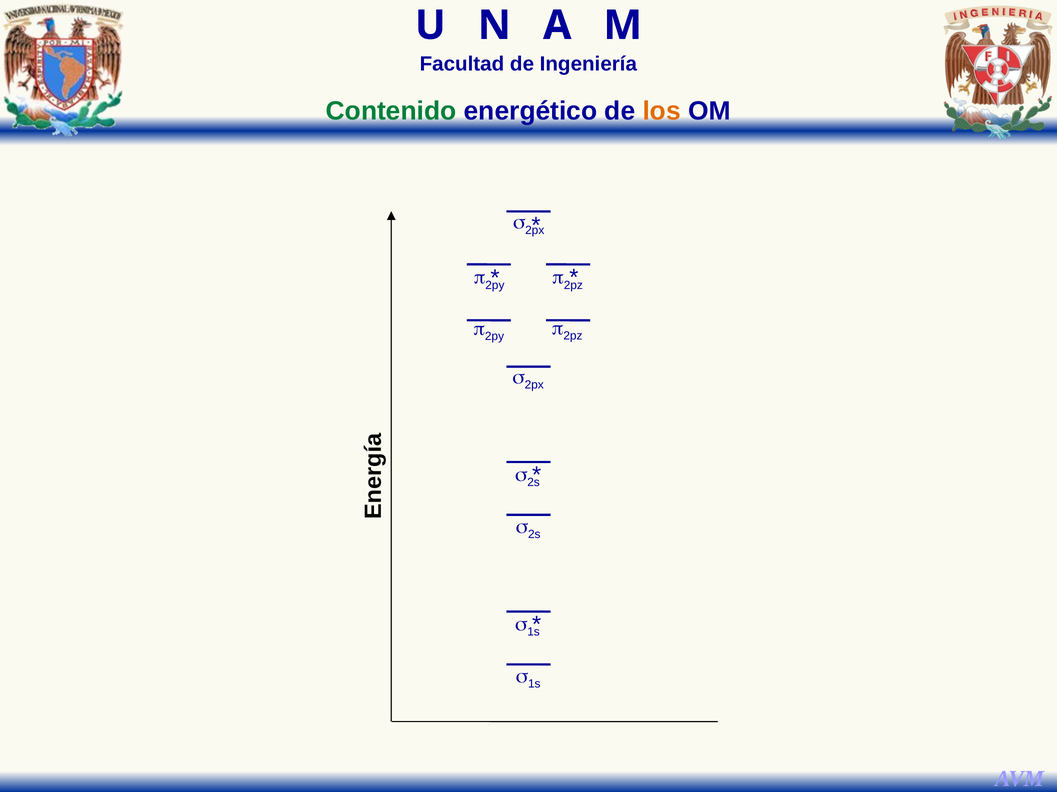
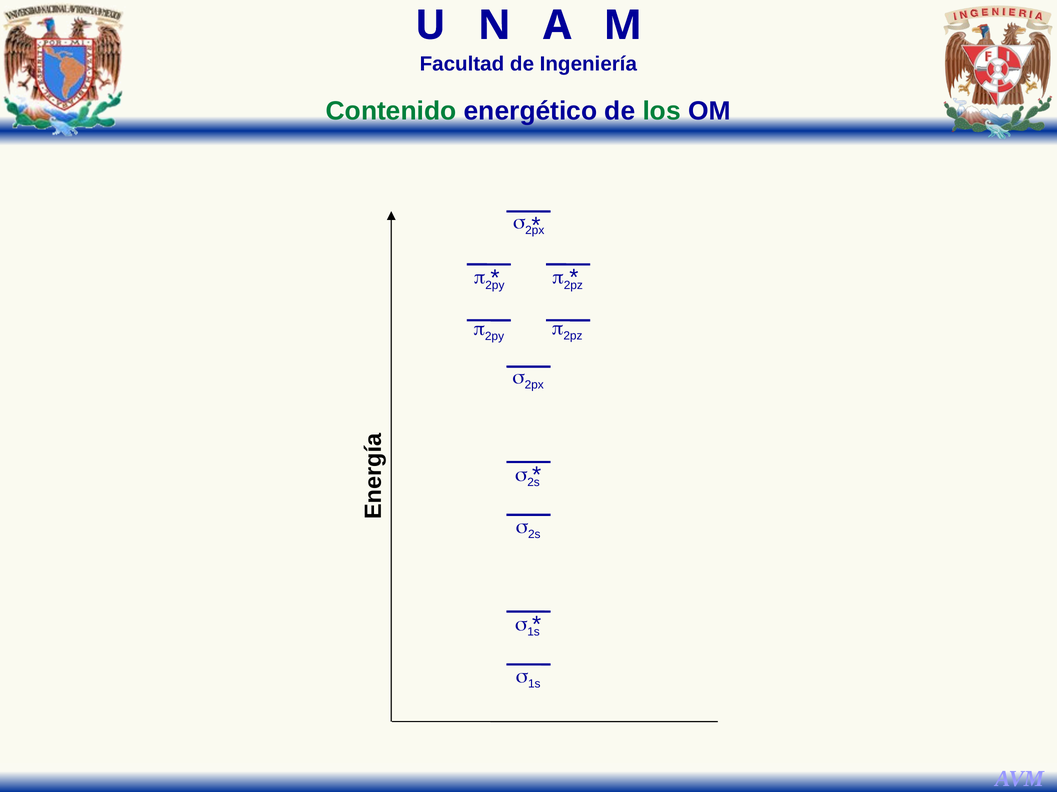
los colour: orange -> green (662, 111)
